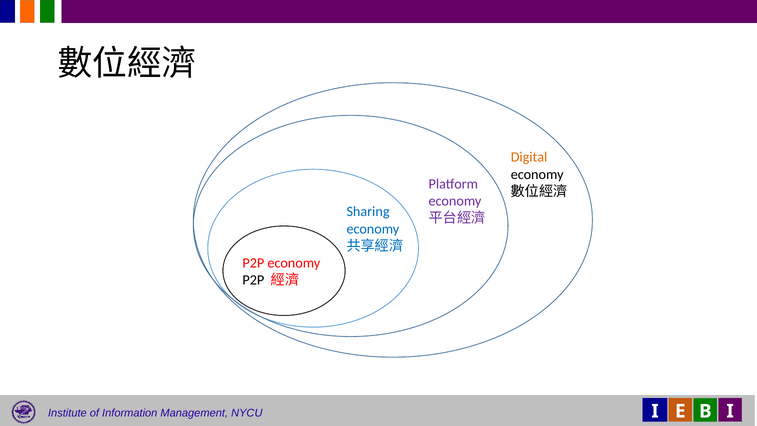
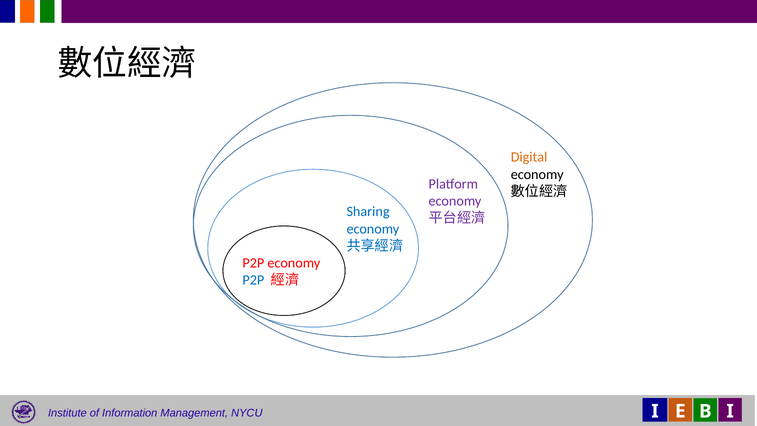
P2P colour: black -> blue (253, 280)
